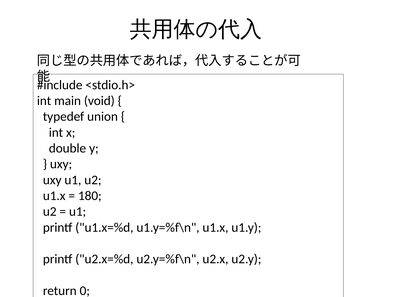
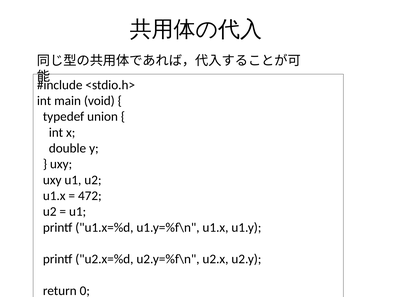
180: 180 -> 472 (90, 196)
